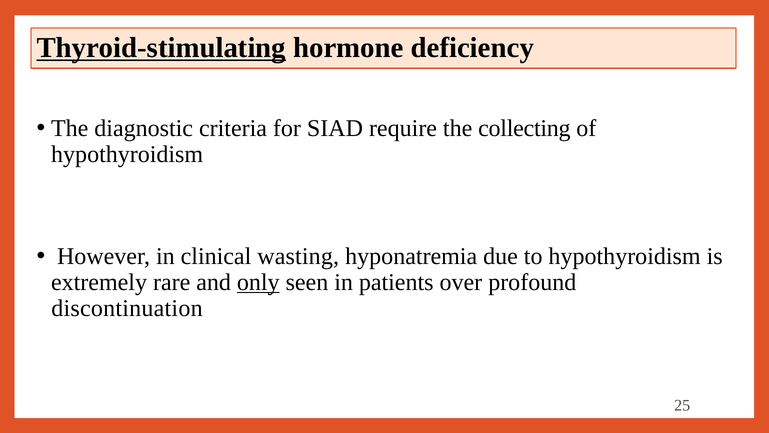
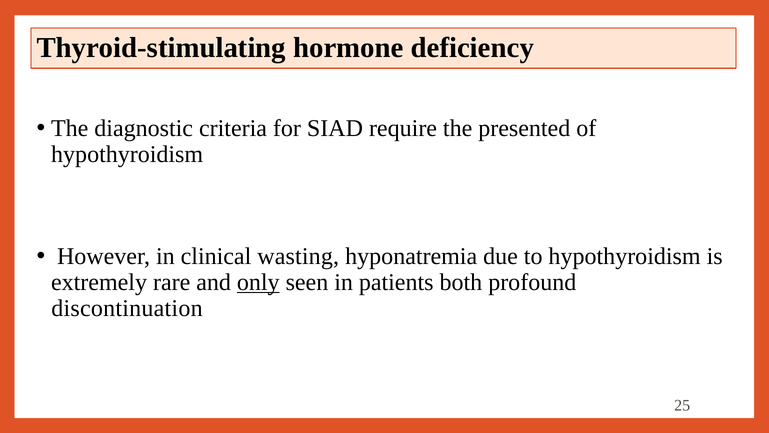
Thyroid-stimulating underline: present -> none (161, 48)
collecting: collecting -> presented (524, 128)
over: over -> both (461, 282)
